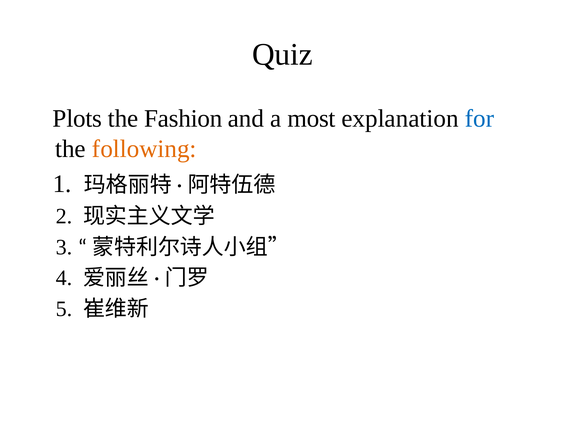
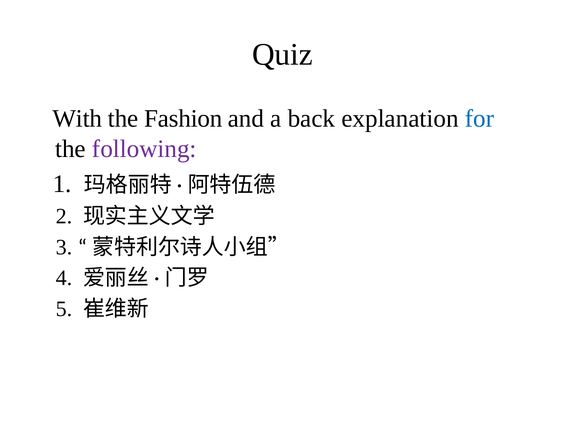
Plots: Plots -> With (77, 119)
most: most -> back (311, 119)
following colour: orange -> purple (144, 149)
